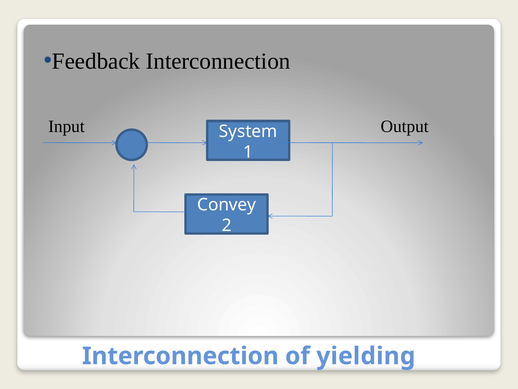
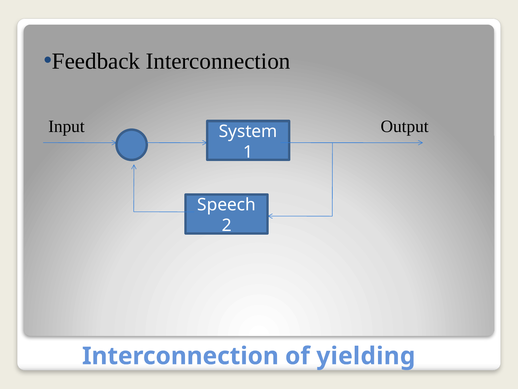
Convey: Convey -> Speech (227, 205)
